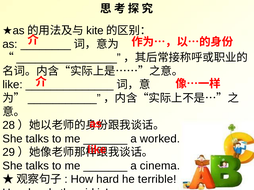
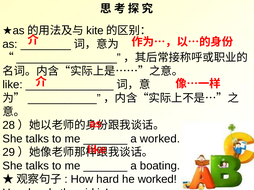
cinema: cinema -> boating (160, 166)
he terrible: terrible -> worked (157, 180)
